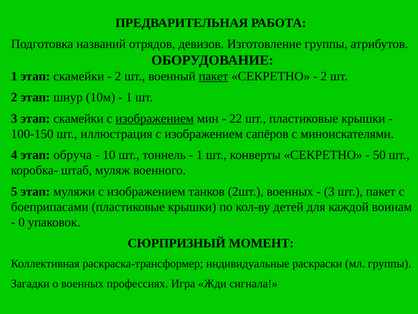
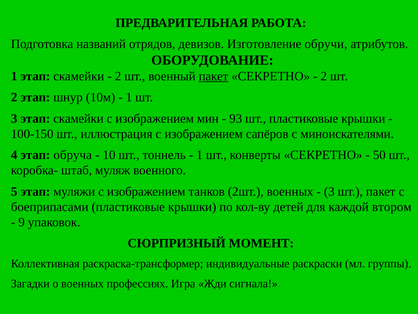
Изготовление группы: группы -> обручи (326, 44)
изображением underline: present -> none (155, 118)
22: 22 -> 93 (236, 118)
воинам: воинам -> втором (392, 207)
0: 0 -> 9 (22, 222)
